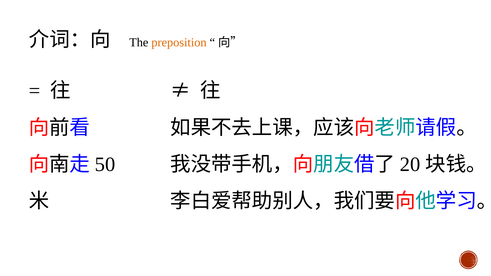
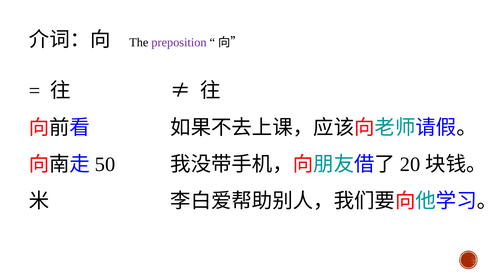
preposition colour: orange -> purple (179, 43)
